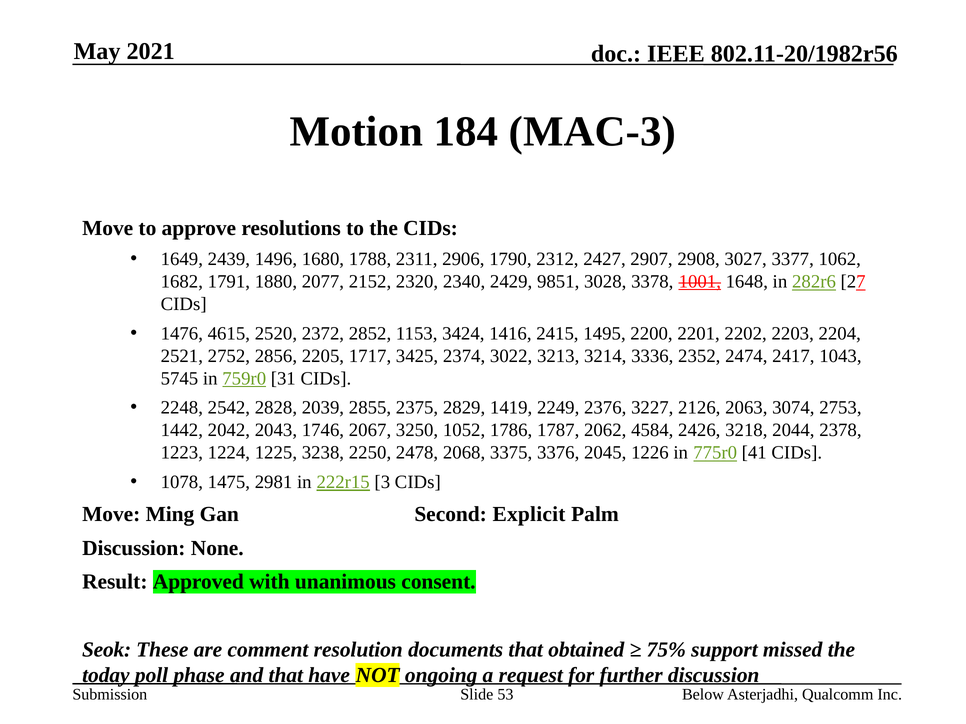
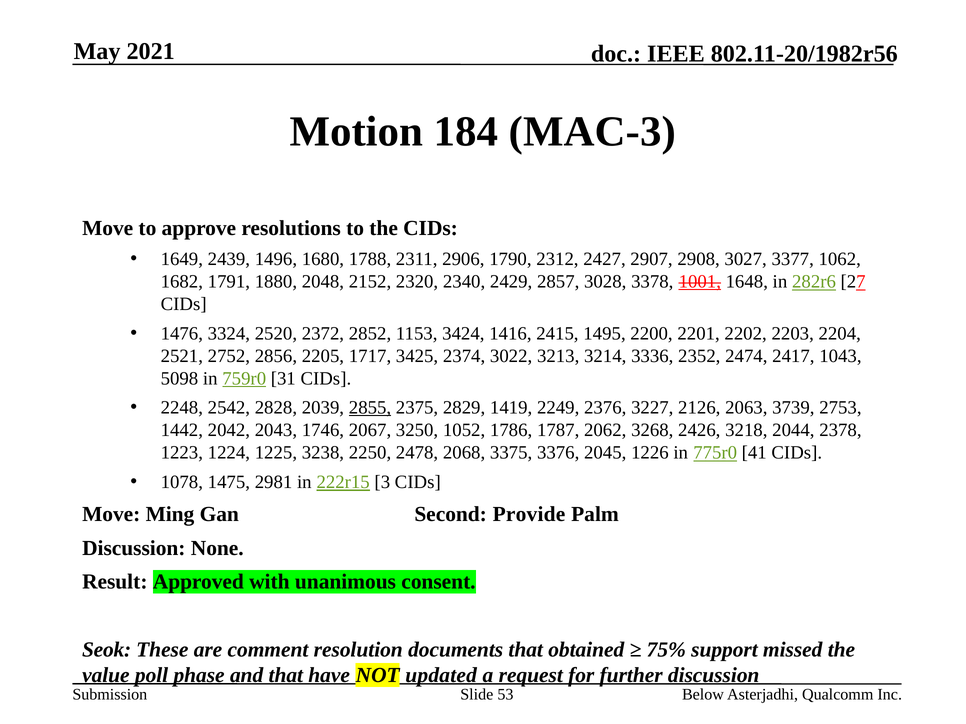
2077: 2077 -> 2048 (323, 282)
9851: 9851 -> 2857 (558, 282)
4615: 4615 -> 3324 (229, 334)
5745: 5745 -> 5098 (179, 379)
2855 underline: none -> present (370, 408)
3074: 3074 -> 3739 (793, 408)
4584: 4584 -> 3268 (652, 430)
Explicit: Explicit -> Provide (529, 515)
today: today -> value (106, 676)
ongoing: ongoing -> updated (441, 676)
